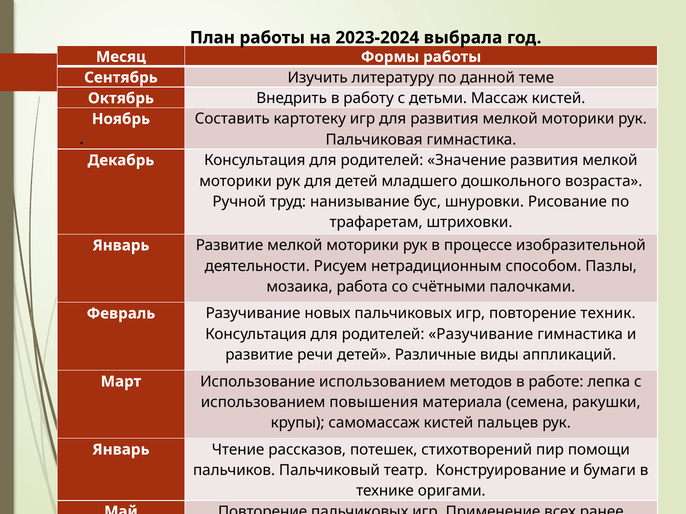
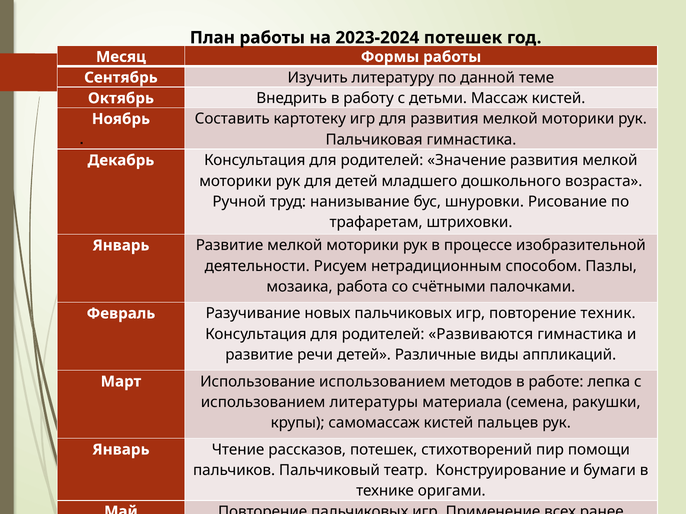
2023-2024 выбрала: выбрала -> потешек (463, 38)
родителей Разучивание: Разучивание -> Развиваются (481, 334)
повышения: повышения -> литературы (374, 403)
